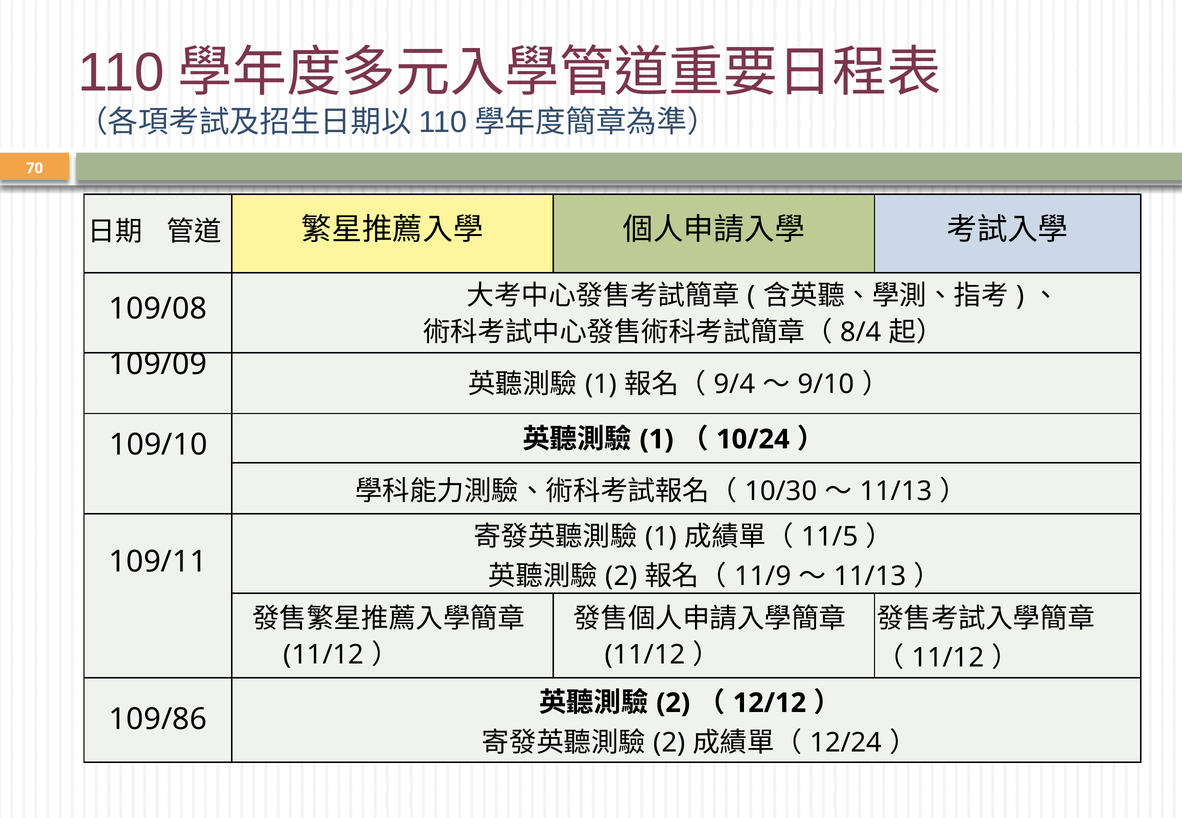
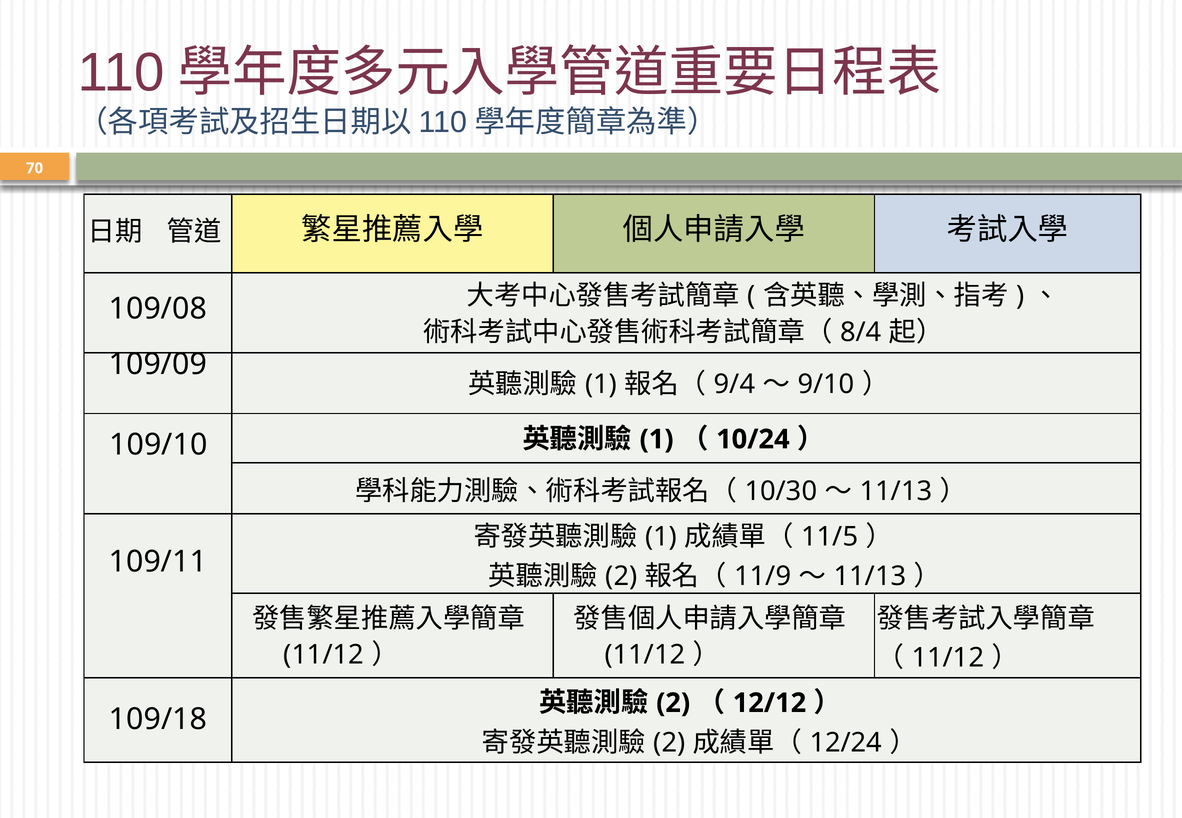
109/86: 109/86 -> 109/18 (158, 719)
